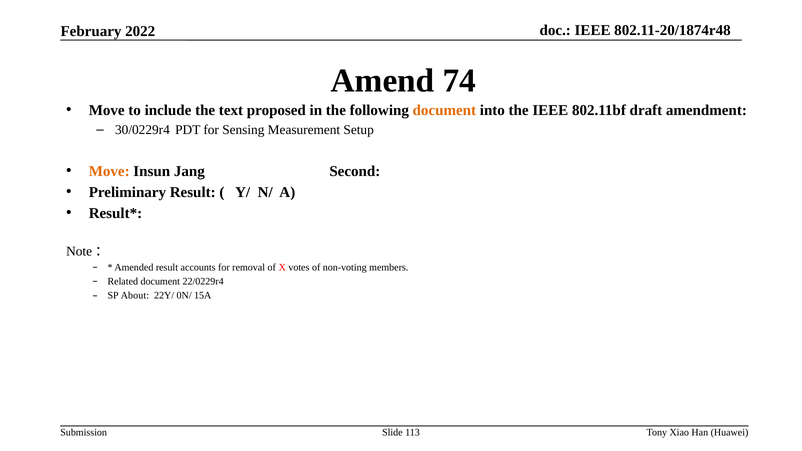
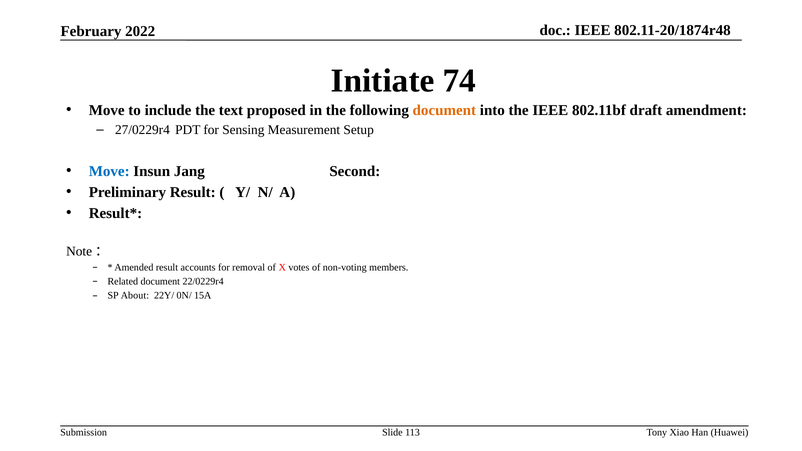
Amend: Amend -> Initiate (383, 81)
30/0229r4: 30/0229r4 -> 27/0229r4 (142, 130)
Move colour: orange -> blue (109, 171)
